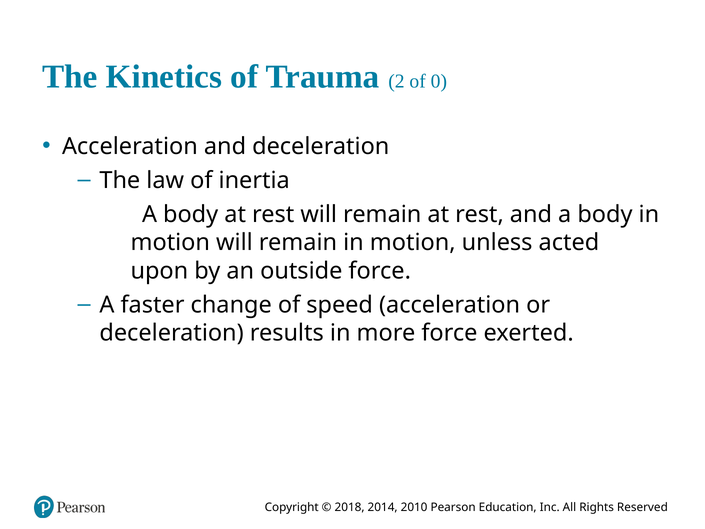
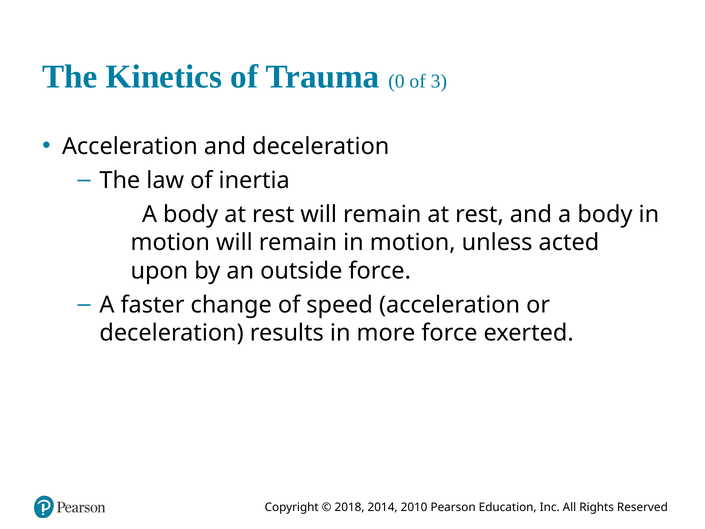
2: 2 -> 0 (396, 81)
0: 0 -> 3 (439, 81)
